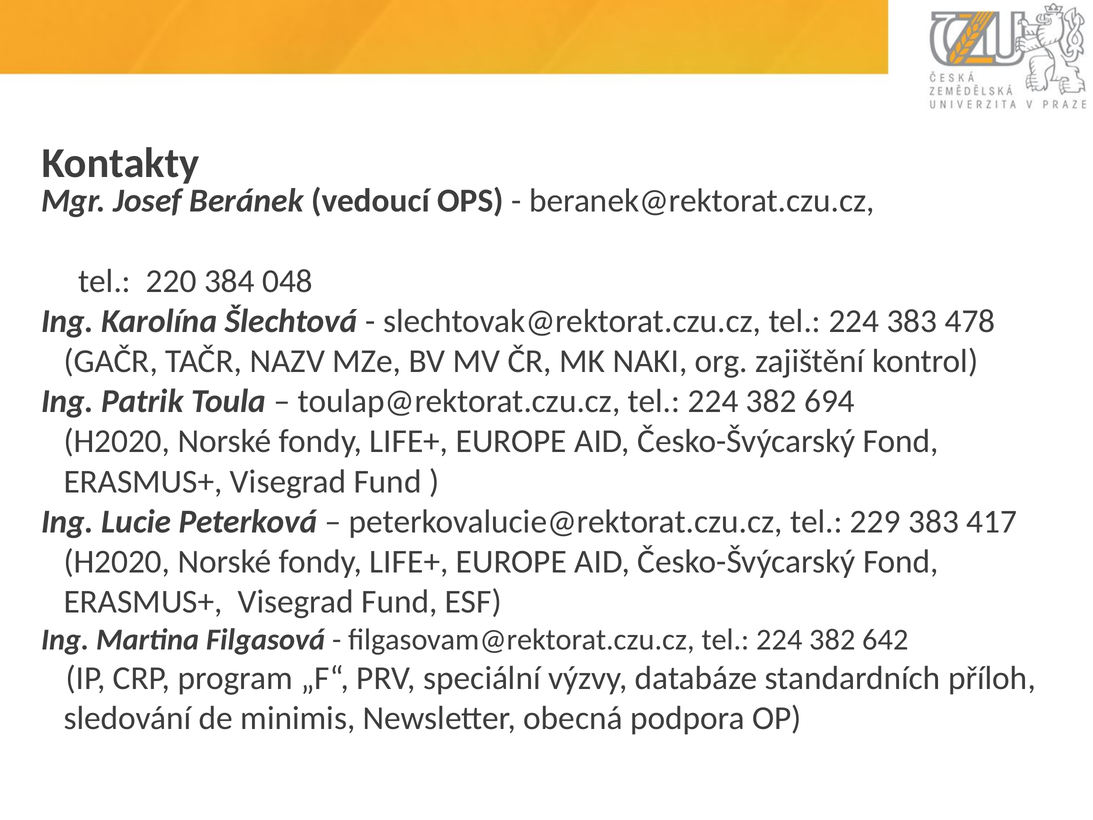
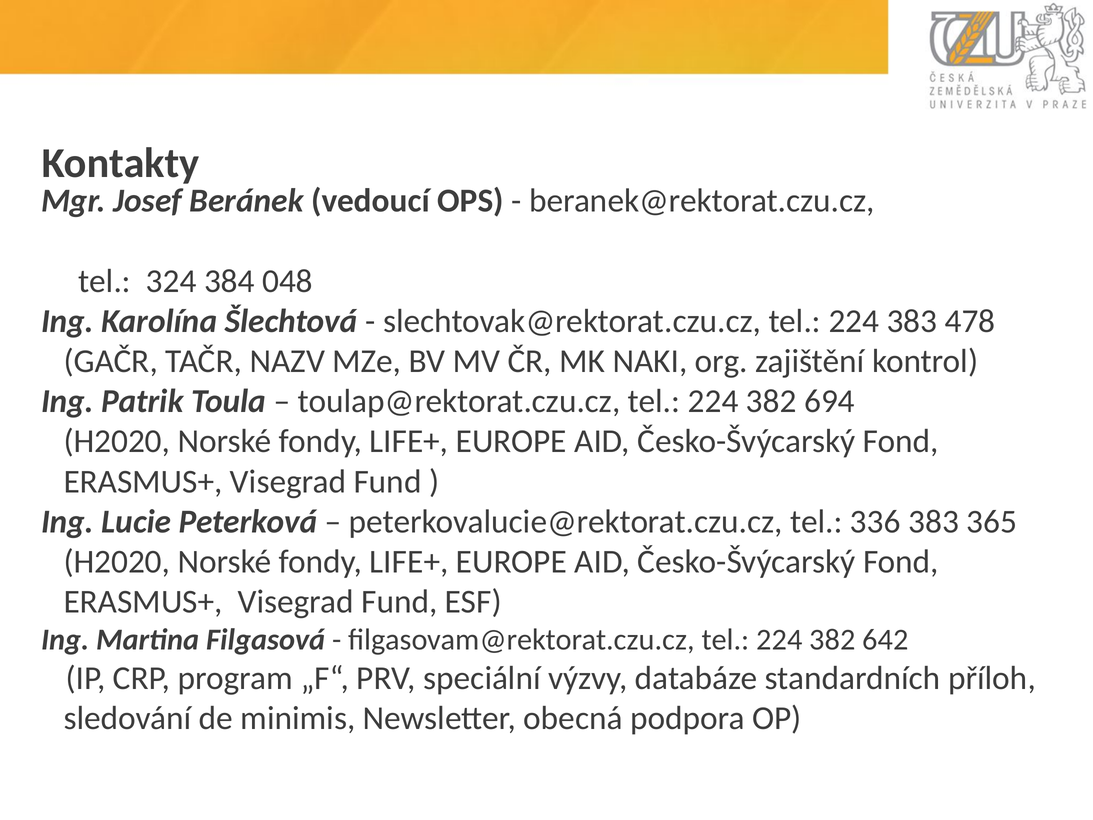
220: 220 -> 324 (171, 281)
229: 229 -> 336 (875, 521)
417: 417 -> 365 (992, 521)
